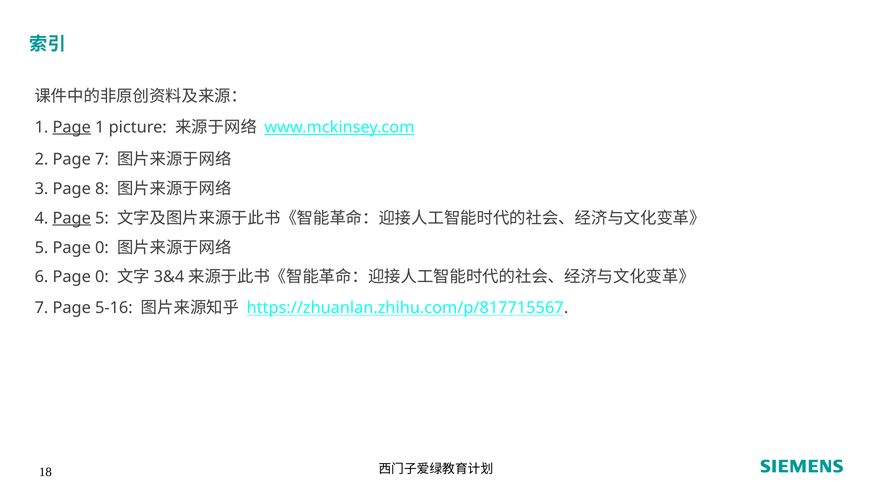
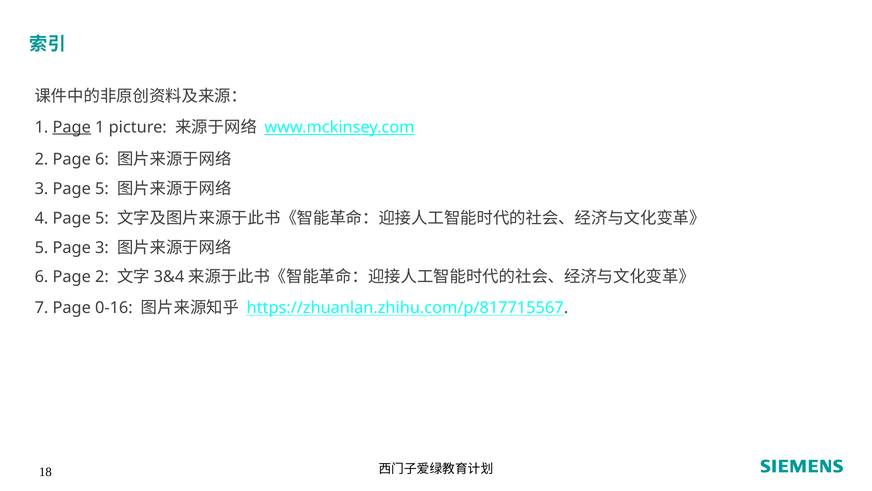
Page 7: 7 -> 6 (102, 159)
3 Page 8: 8 -> 5 (102, 188)
Page underline: present -> none (72, 218)
5 Page 0: 0 -> 3 (102, 247)
6 Page 0: 0 -> 2 (102, 277)
5-16: 5-16 -> 0-16 (114, 308)
